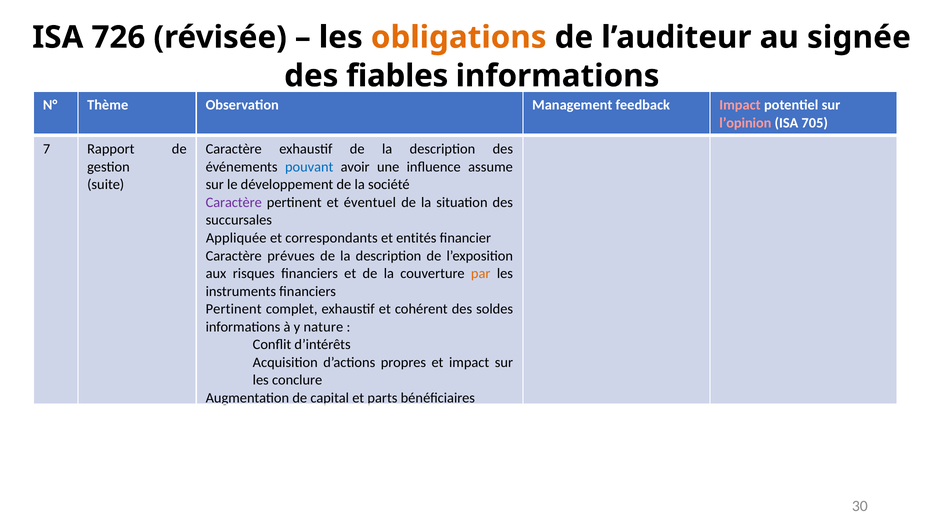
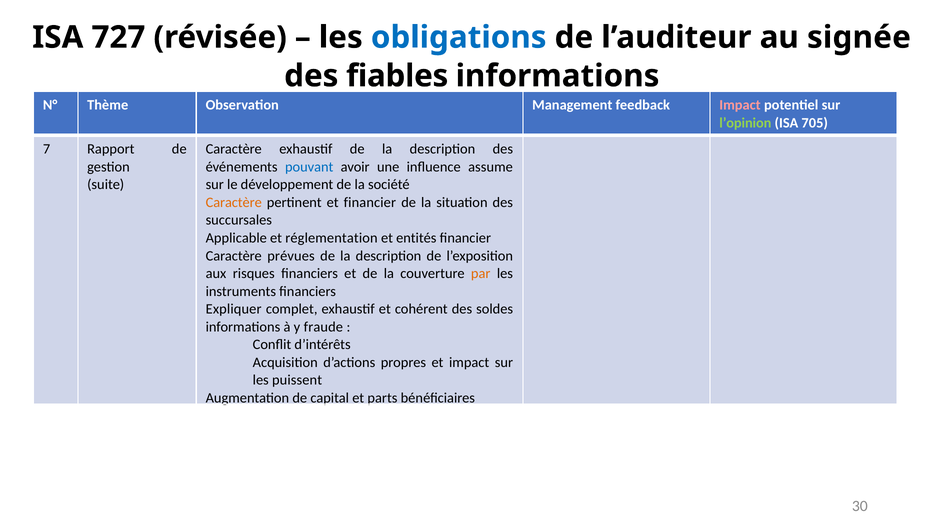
726: 726 -> 727 (118, 37)
obligations colour: orange -> blue (459, 37)
l’opinion colour: pink -> light green (745, 123)
Caractère colour: purple -> orange (234, 202)
et éventuel: éventuel -> financier (370, 202)
Appliquée: Appliquée -> Applicable (236, 238)
correspondants: correspondants -> réglementation (331, 238)
Pertinent: Pertinent -> Expliquer (234, 309)
nature: nature -> fraude (323, 327)
conclure: conclure -> puissent (297, 380)
